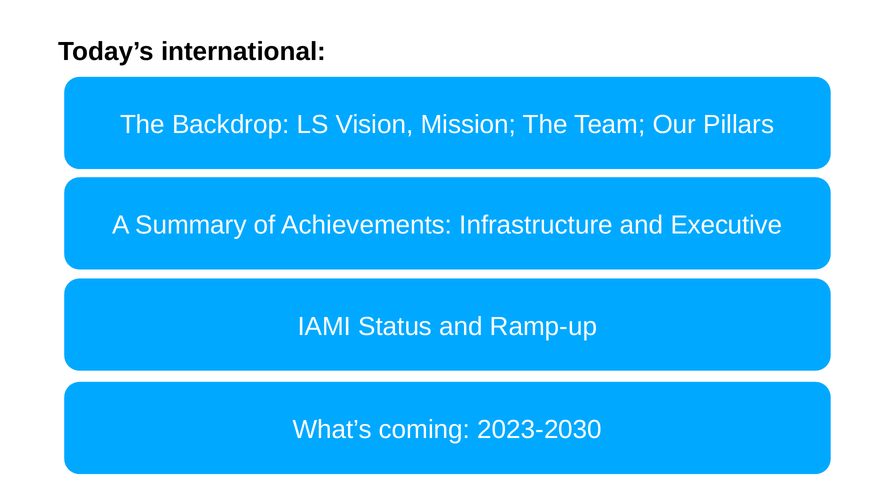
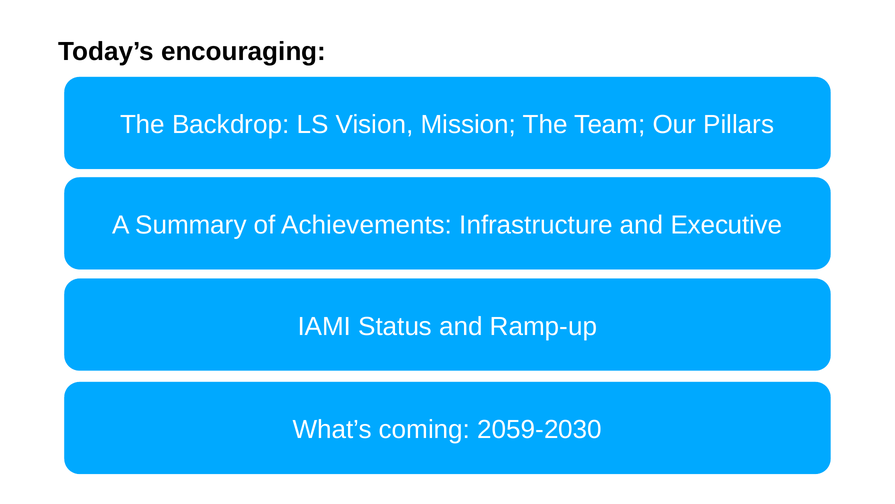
international: international -> encouraging (244, 51)
2023-2030: 2023-2030 -> 2059-2030 (540, 429)
